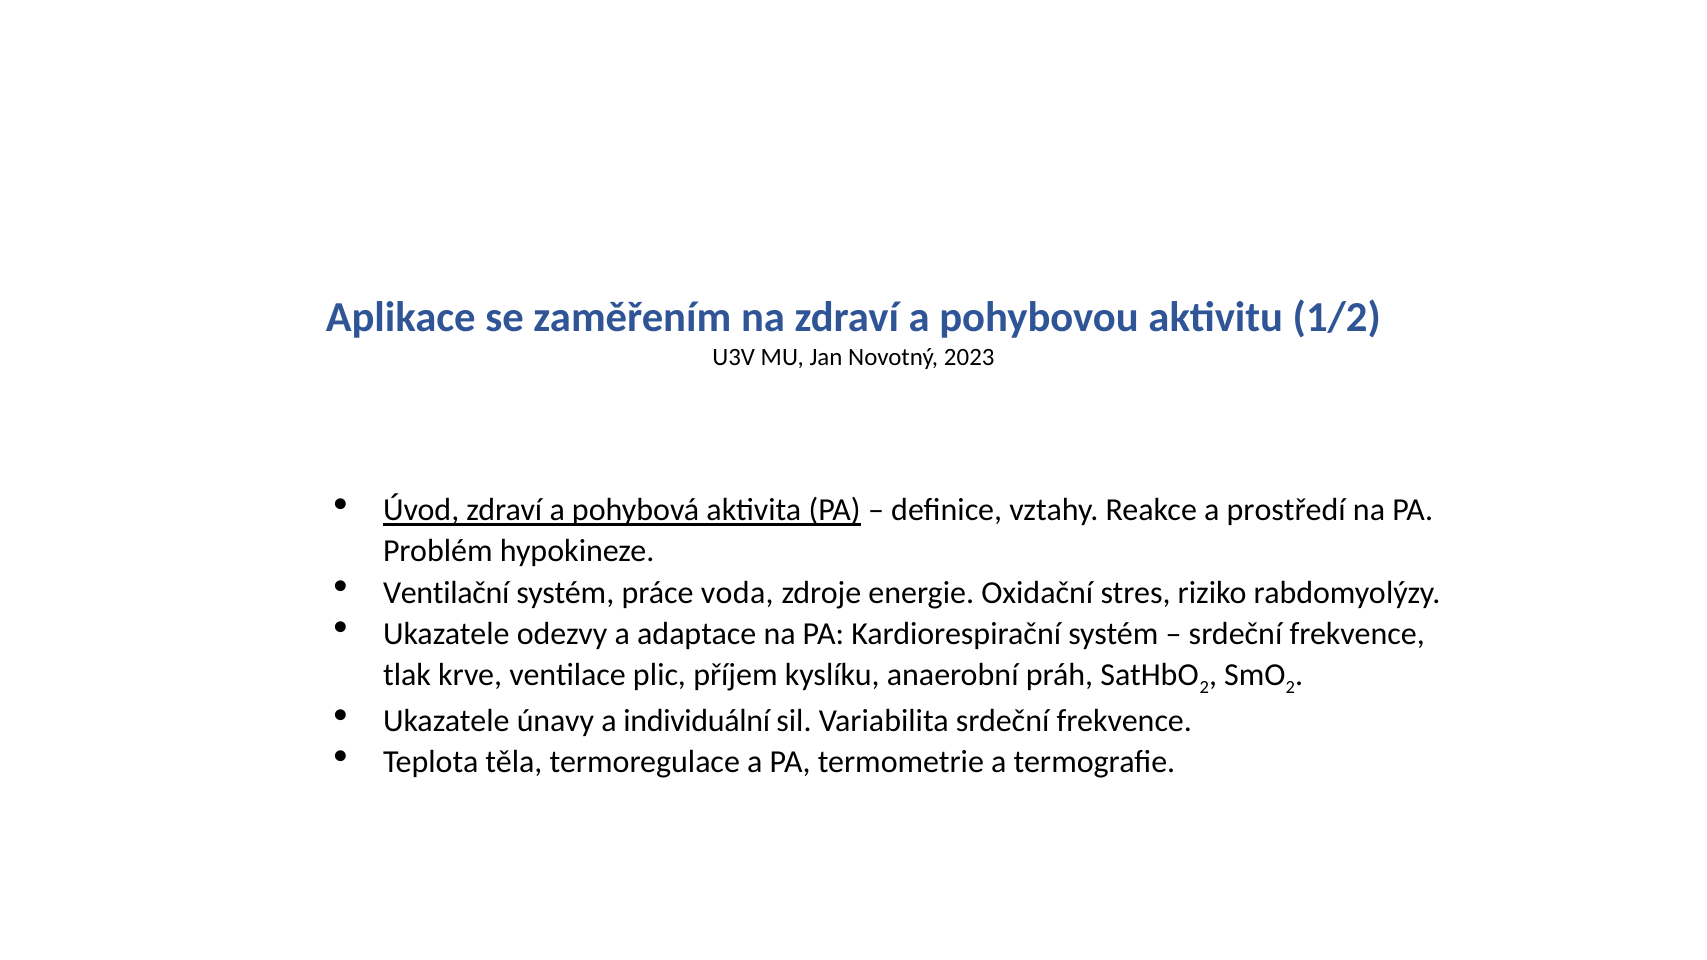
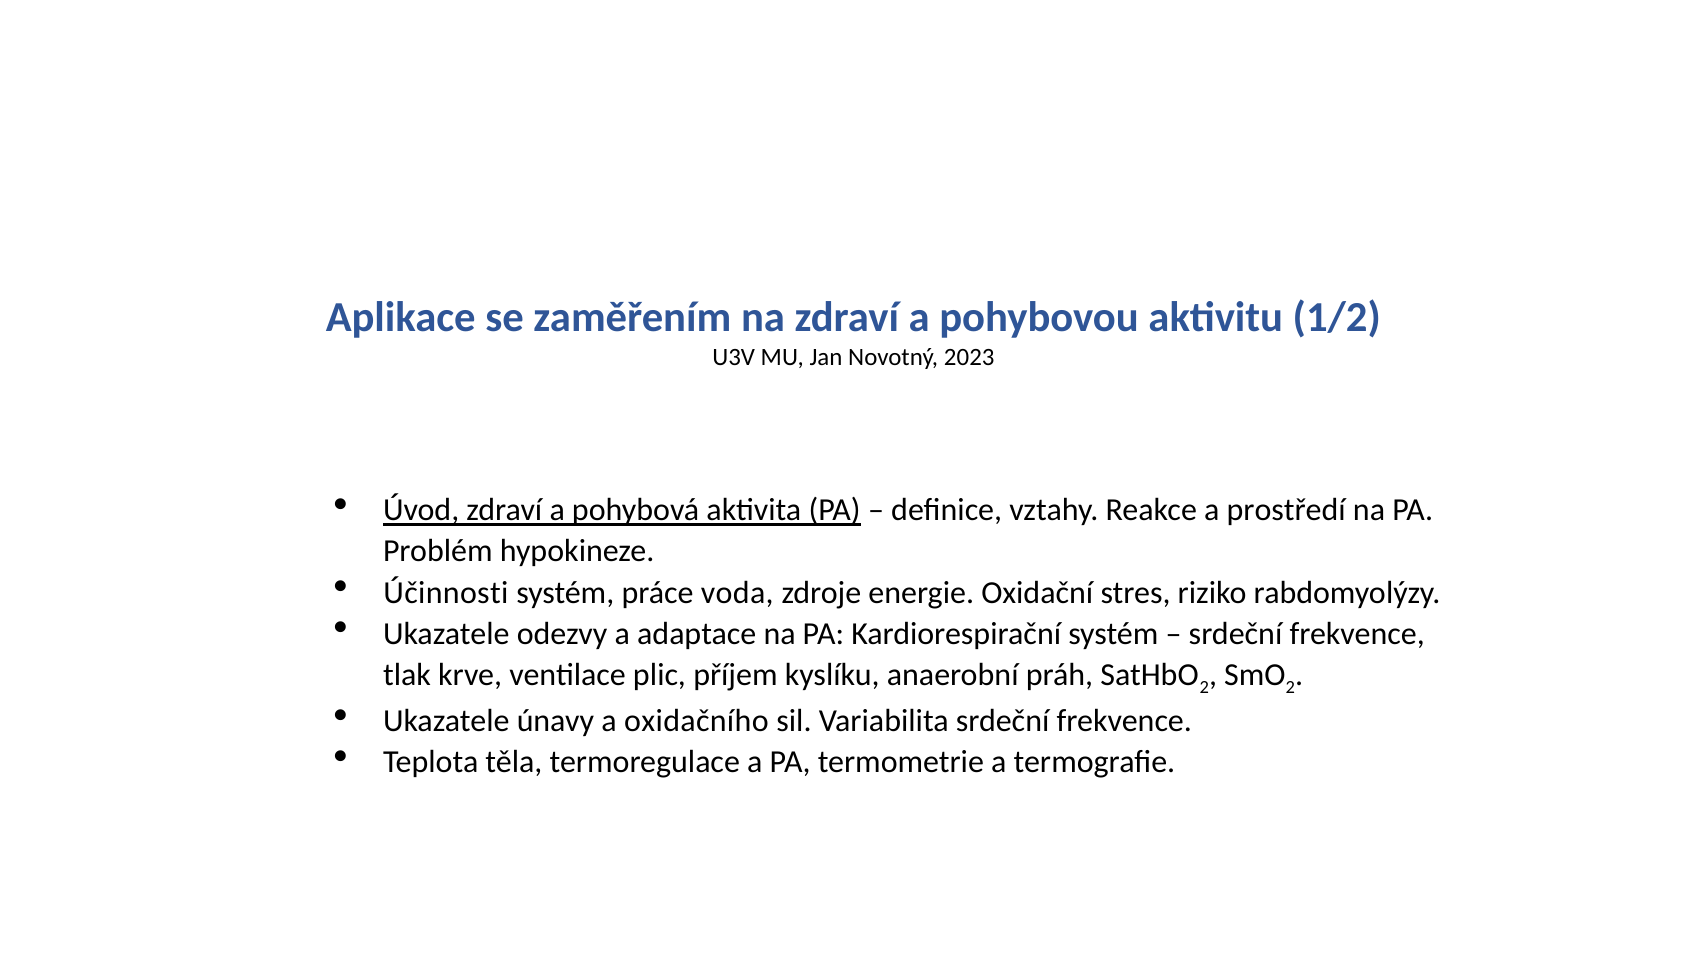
Ventilační: Ventilační -> Účinnosti (446, 593)
individuální: individuální -> oxidačního (696, 721)
